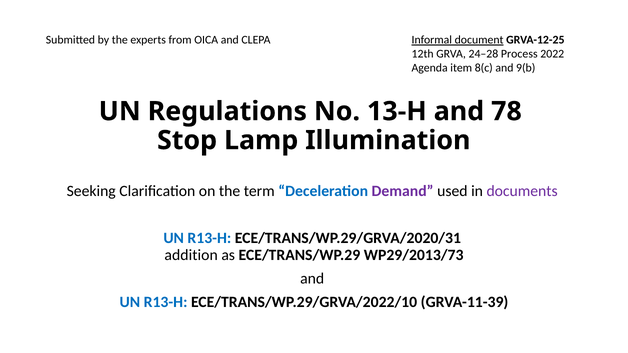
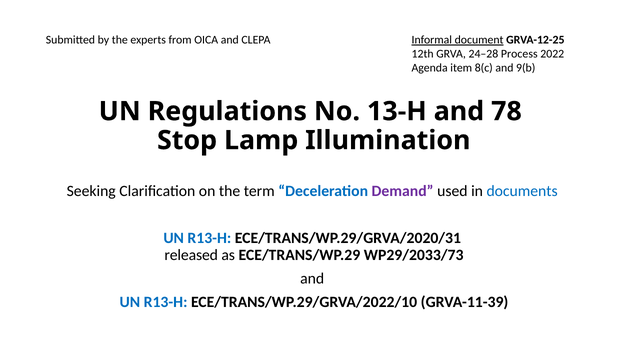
documents colour: purple -> blue (522, 191)
addition: addition -> released (191, 255)
WP29/2013/73: WP29/2013/73 -> WP29/2033/73 (414, 255)
